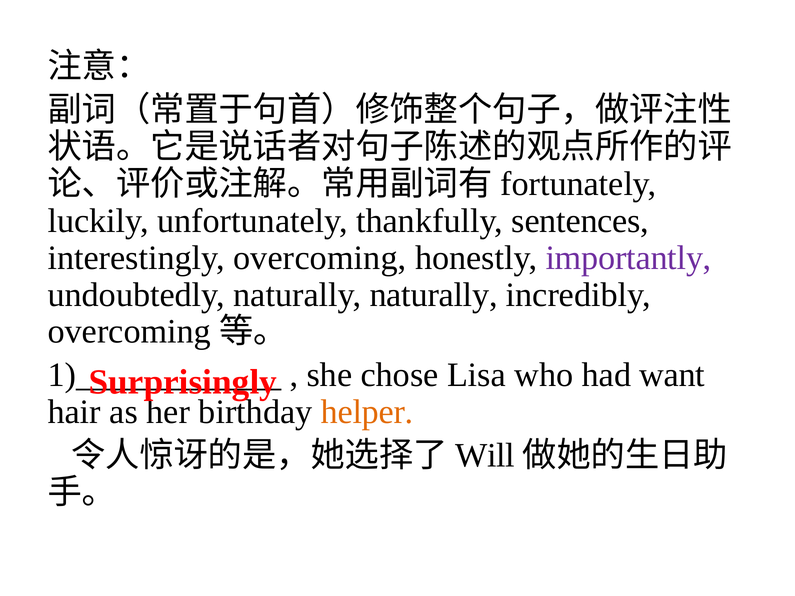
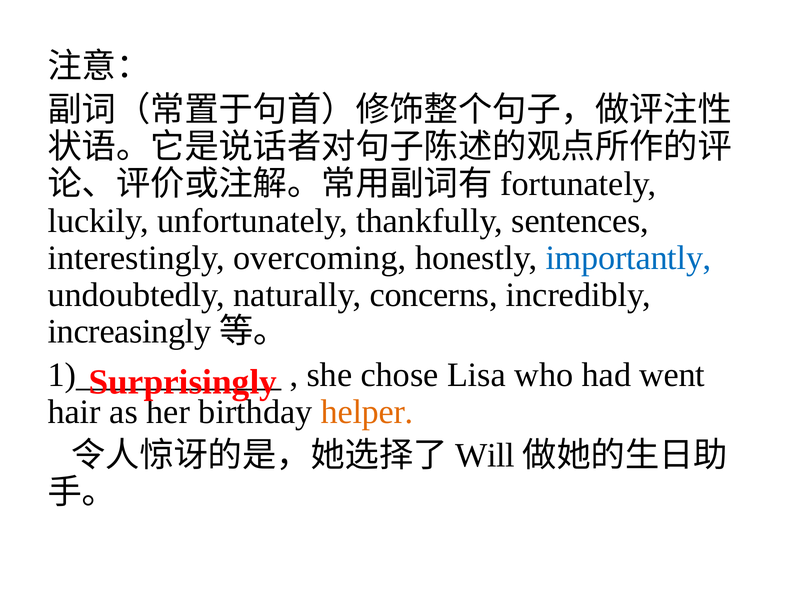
importantly colour: purple -> blue (629, 258)
naturally naturally: naturally -> concerns (434, 295)
overcoming: overcoming -> increasingly (129, 332)
want: want -> went (672, 375)
